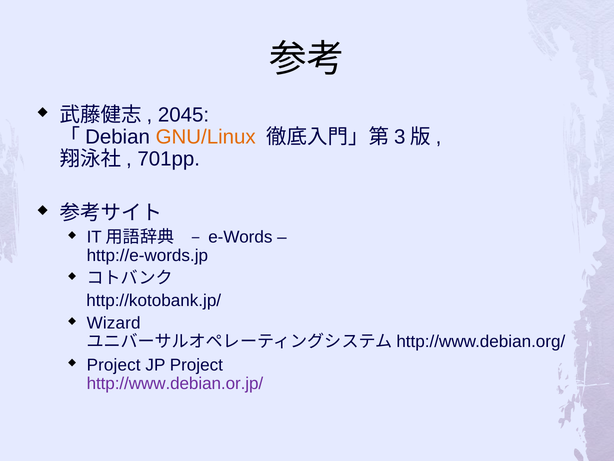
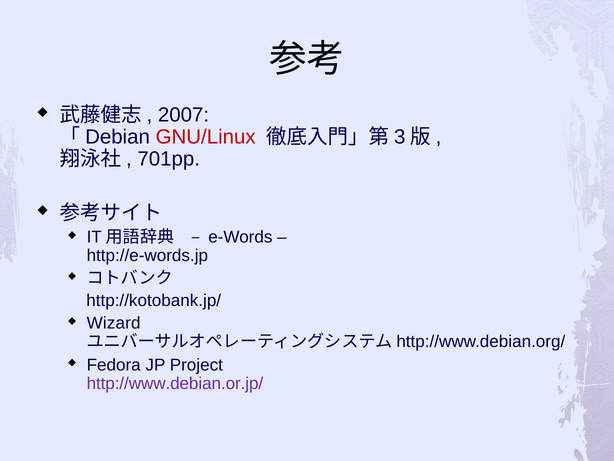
2045: 2045 -> 2007 (184, 115)
GNU/Linux colour: orange -> red (206, 137)
Project: Project -> Fedora (114, 365)
